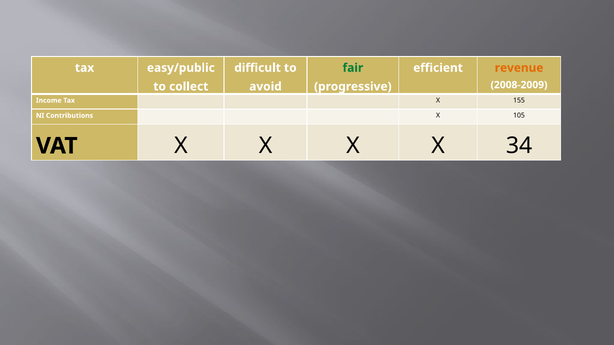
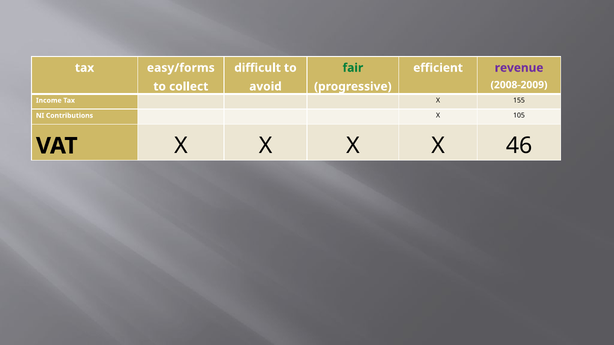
easy/public: easy/public -> easy/forms (181, 68)
revenue colour: orange -> purple (519, 68)
34: 34 -> 46 (519, 146)
